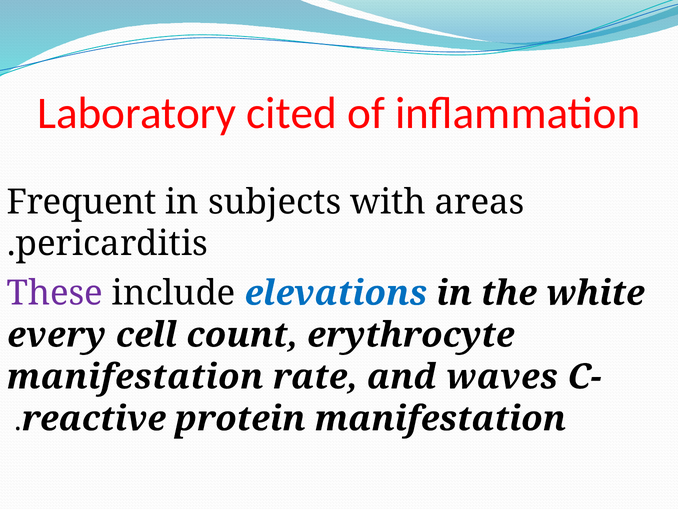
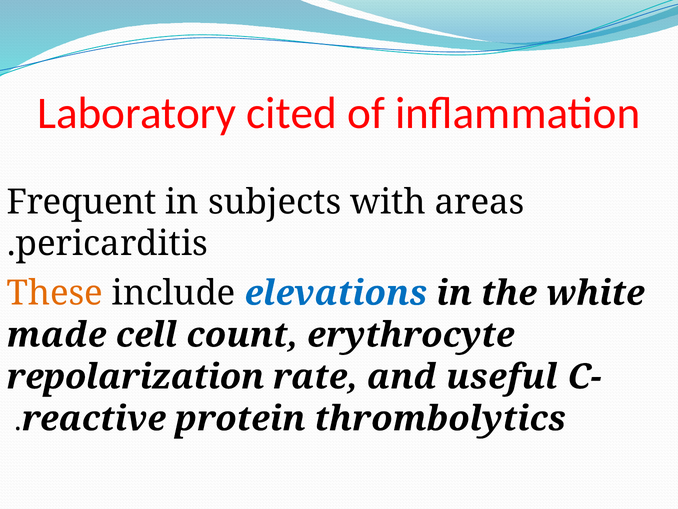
These colour: purple -> orange (55, 293)
every: every -> made (57, 335)
manifestation: manifestation -> repolarization (135, 377)
waves: waves -> useful (502, 377)
protein manifestation: manifestation -> thrombolytics (440, 418)
